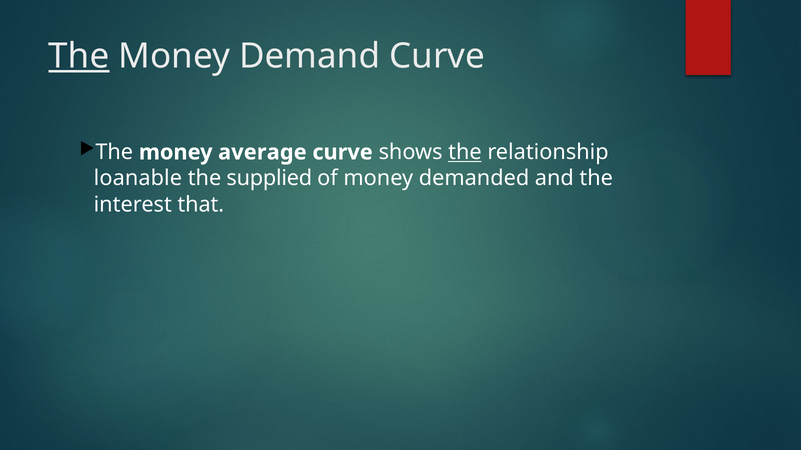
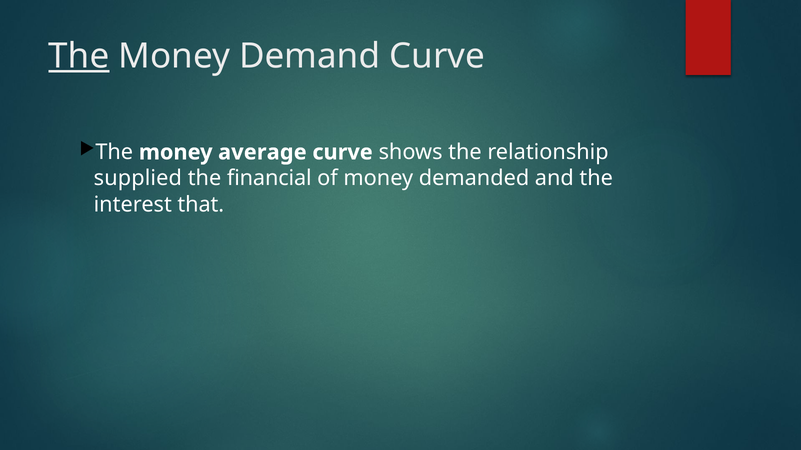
the underline: present -> none (465, 152)
loanable: loanable -> supplied (138, 179)
supplied: supplied -> financial (269, 179)
